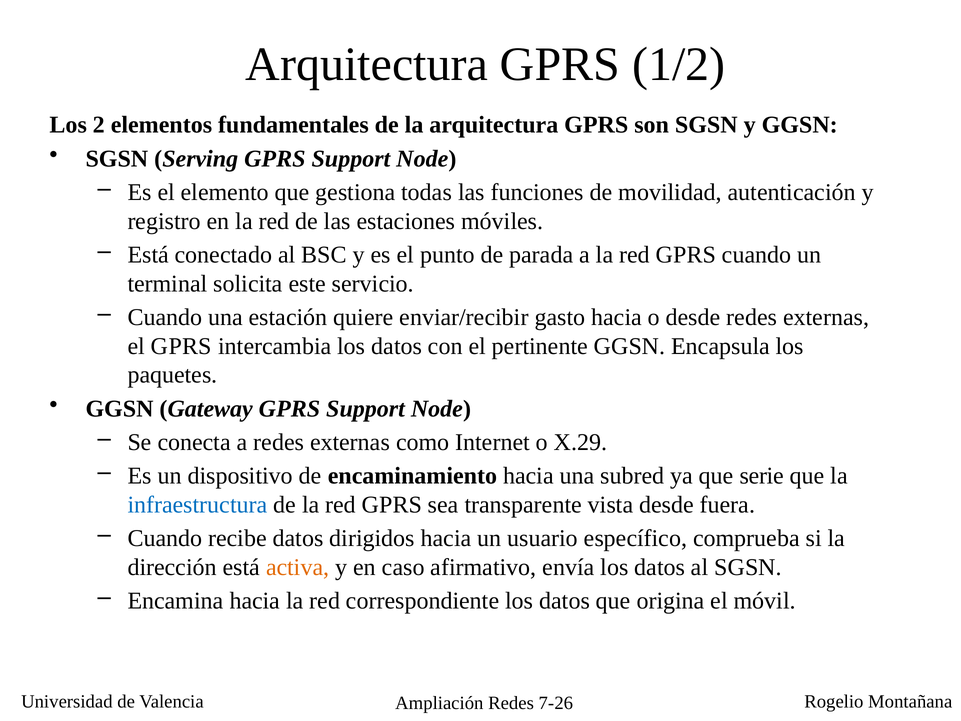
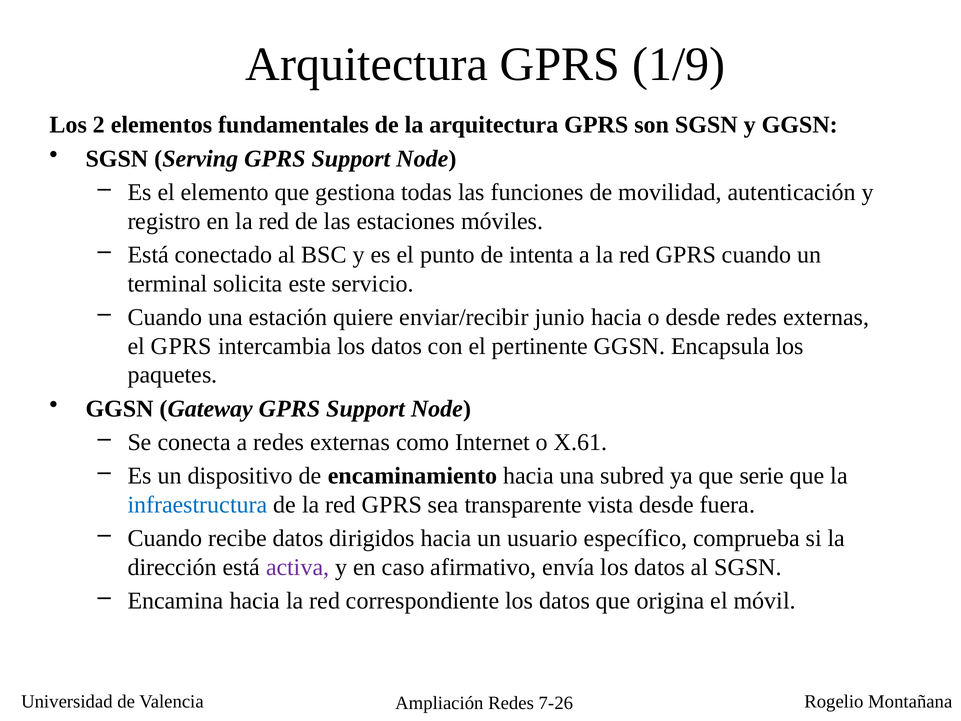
1/2: 1/2 -> 1/9 (679, 64)
parada: parada -> intenta (541, 255)
gasto: gasto -> junio (560, 317)
X.29: X.29 -> X.61 (581, 442)
activa colour: orange -> purple (298, 567)
